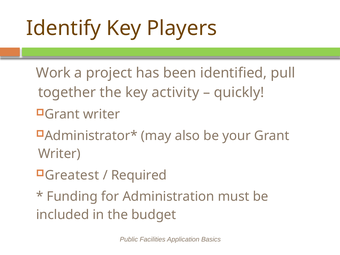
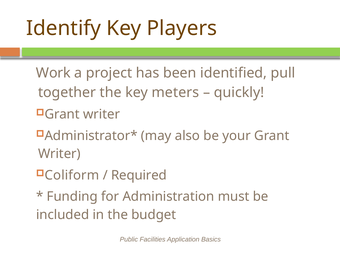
activity: activity -> meters (175, 92)
Greatest: Greatest -> Coliform (72, 175)
